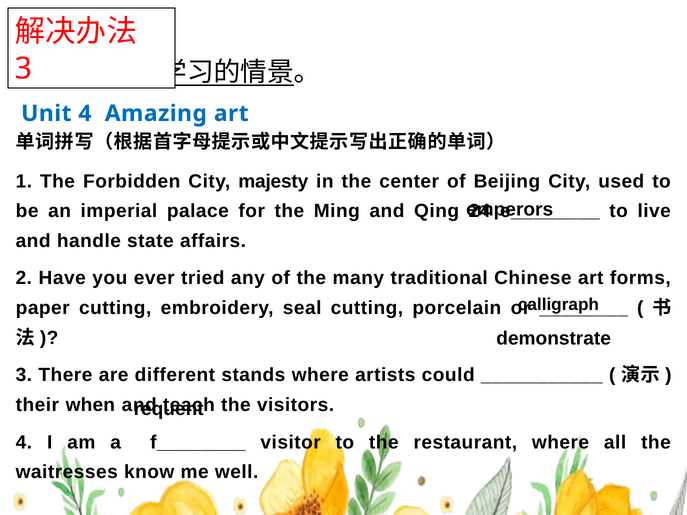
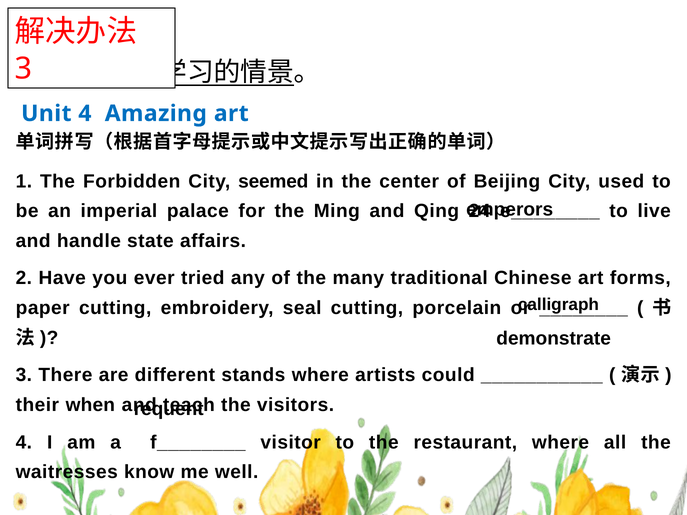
majesty: majesty -> seemed (273, 181)
